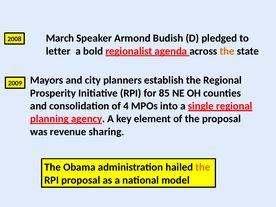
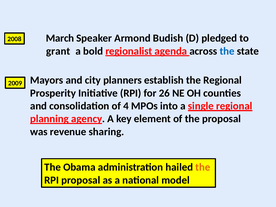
letter: letter -> grant (58, 51)
the colour: orange -> blue (227, 51)
85: 85 -> 26 (164, 93)
